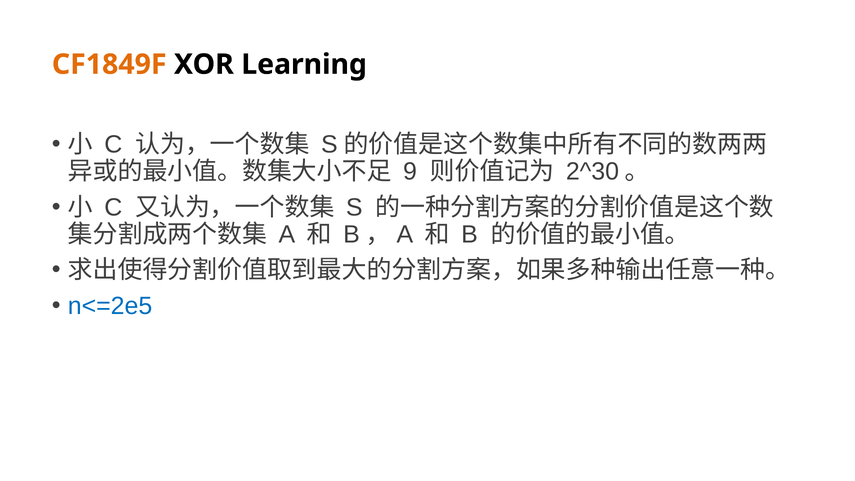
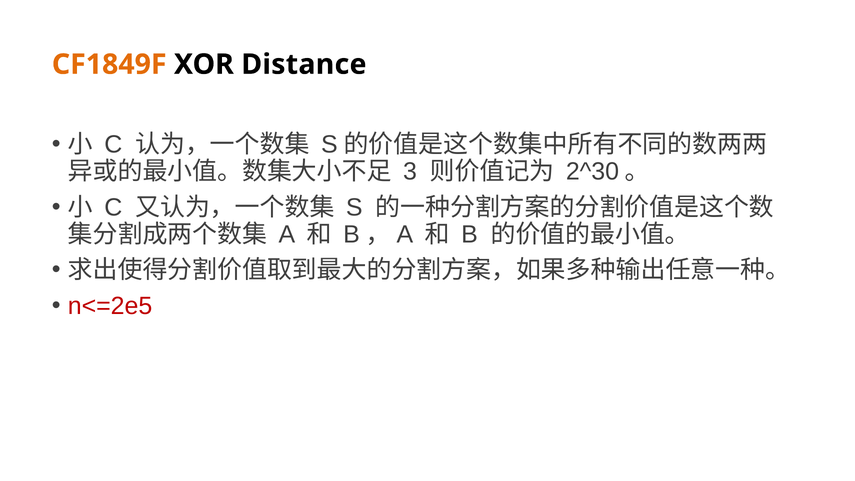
Learning: Learning -> Distance (304, 64)
9: 9 -> 3 (410, 171)
n<=2e5 colour: blue -> red (110, 306)
